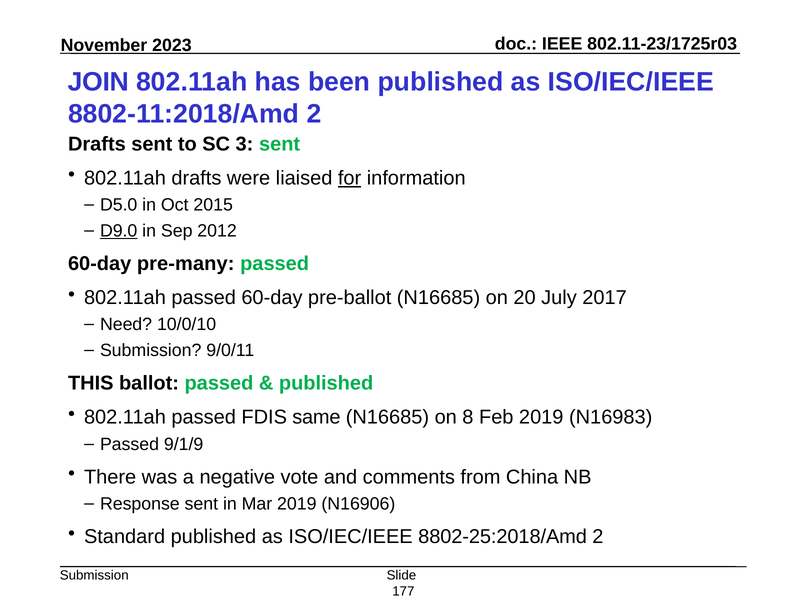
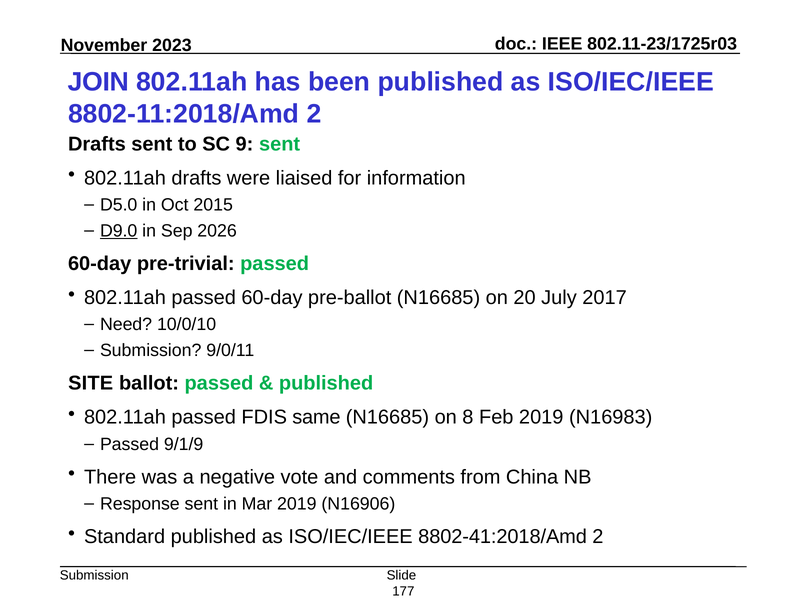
3: 3 -> 9 (244, 144)
for underline: present -> none (350, 178)
2012: 2012 -> 2026 (217, 231)
pre-many: pre-many -> pre-trivial (186, 264)
THIS: THIS -> SITE (91, 383)
8802-25:2018/Amd: 8802-25:2018/Amd -> 8802-41:2018/Amd (503, 537)
